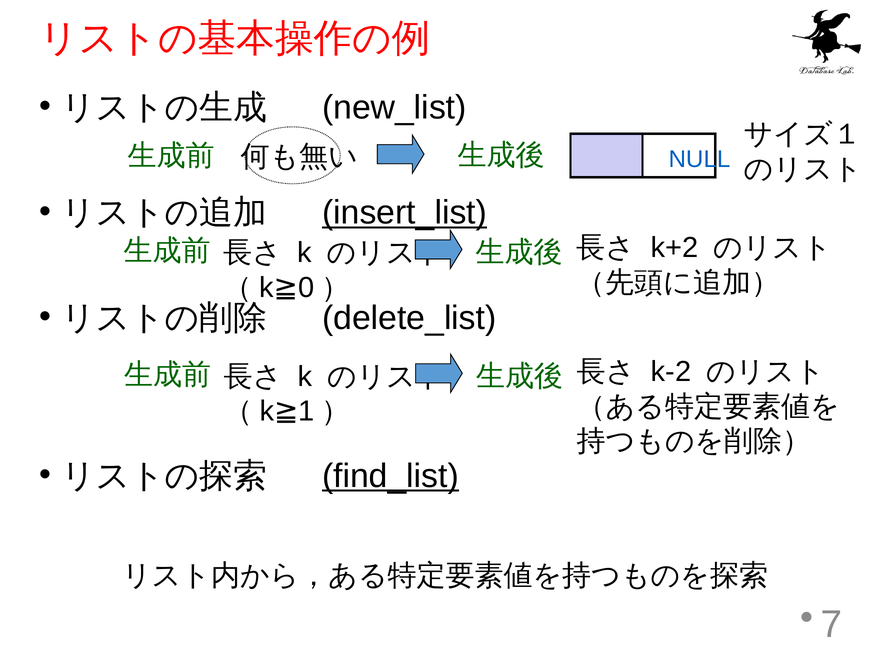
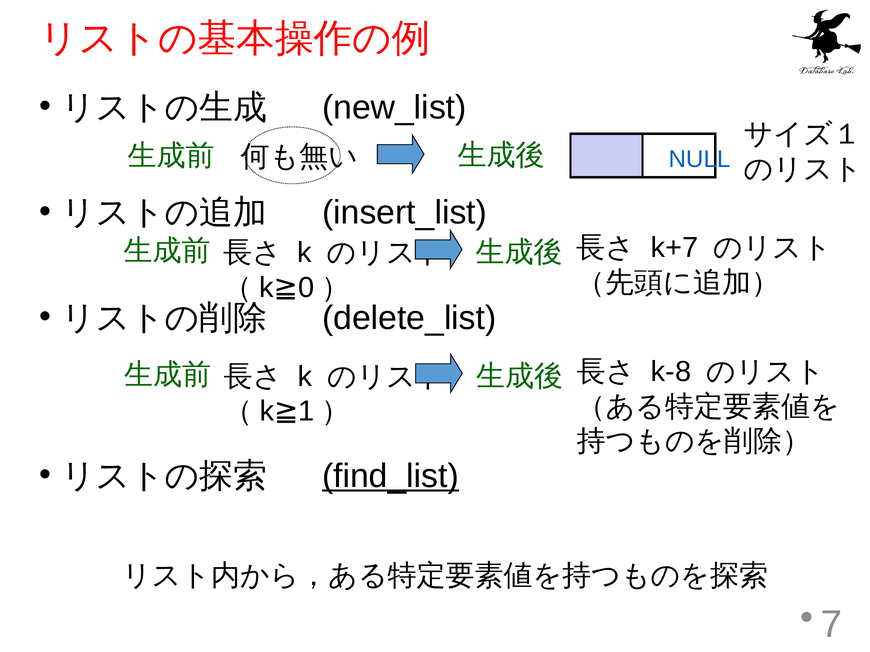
insert_list underline: present -> none (405, 213)
k+2: k+2 -> k+7 (674, 248)
k-2: k-2 -> k-8 (671, 372)
